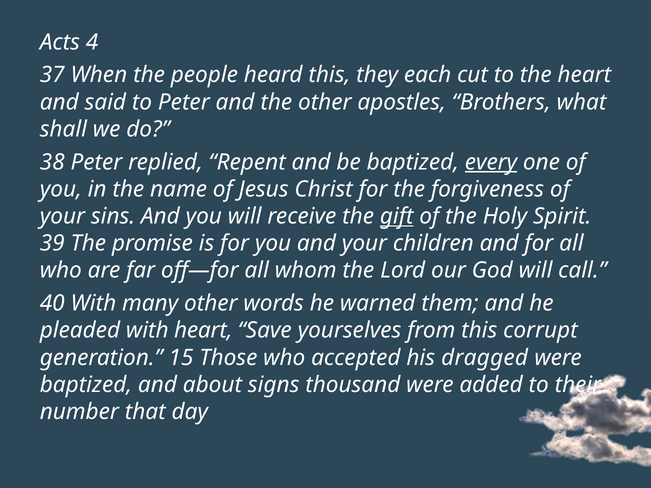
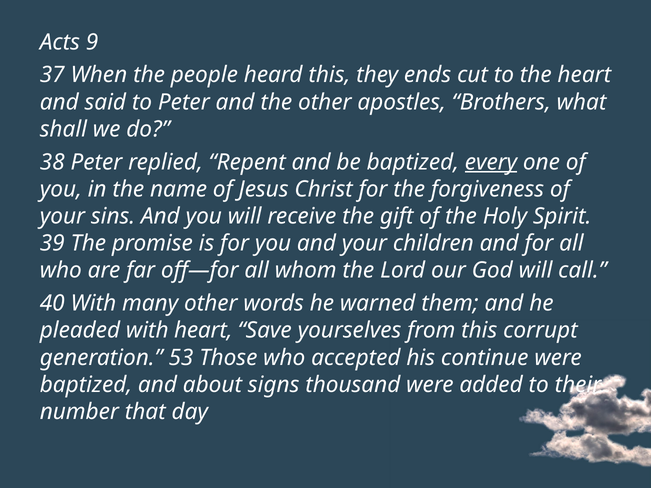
4: 4 -> 9 (92, 42)
each: each -> ends (428, 75)
gift underline: present -> none (397, 216)
15: 15 -> 53 (181, 358)
dragged: dragged -> continue (485, 358)
